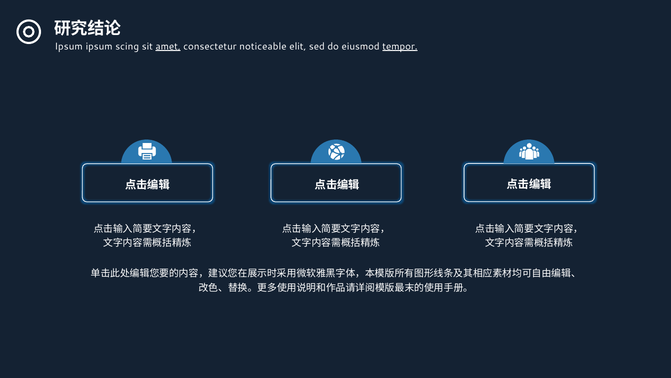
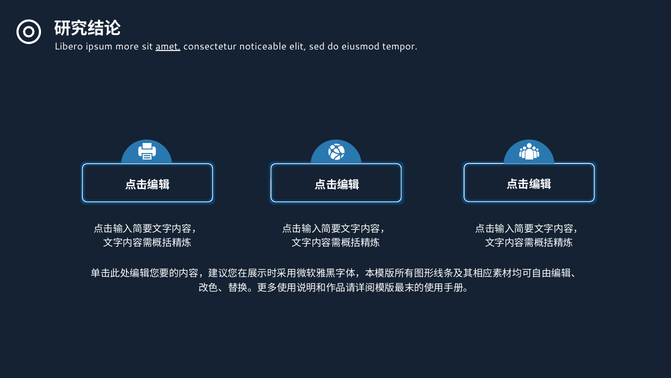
Ipsum: Ipsum -> Libero (69, 46)
scing: scing -> more (127, 46)
tempor underline: present -> none (400, 46)
